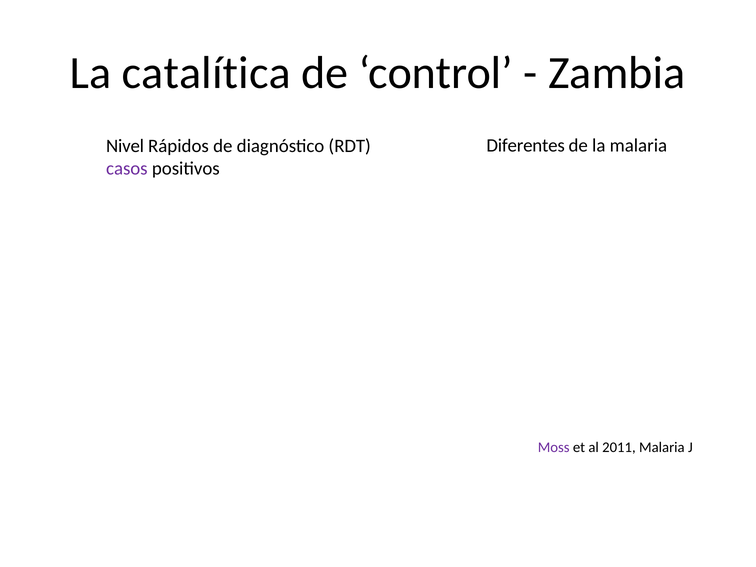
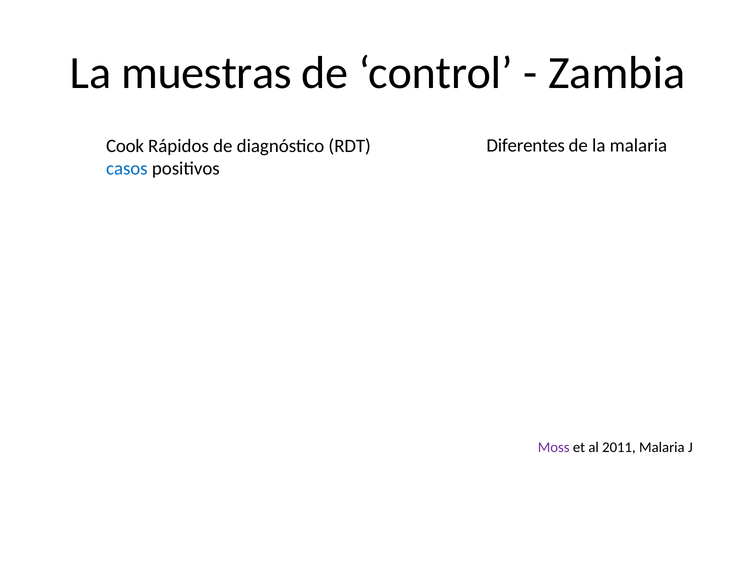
catalítica: catalítica -> muestras (207, 73)
Nivel: Nivel -> Cook (125, 146)
casos colour: purple -> blue (127, 168)
